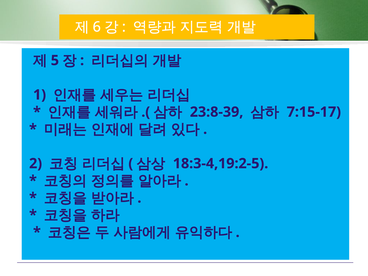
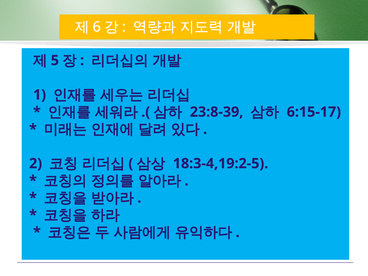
7:15-17: 7:15-17 -> 6:15-17 (314, 112)
